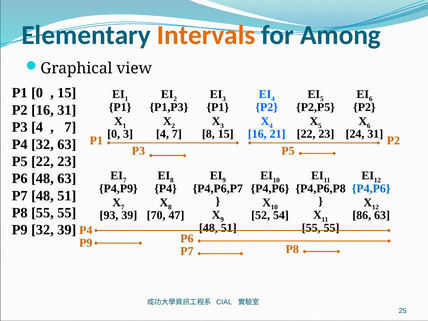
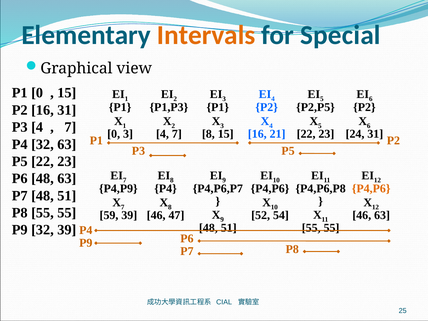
Among: Among -> Special (340, 35)
P4,P6 colour: blue -> orange (371, 189)
93: 93 -> 59 (109, 215)
70: 70 -> 46 (156, 215)
86: 86 -> 46 (362, 215)
